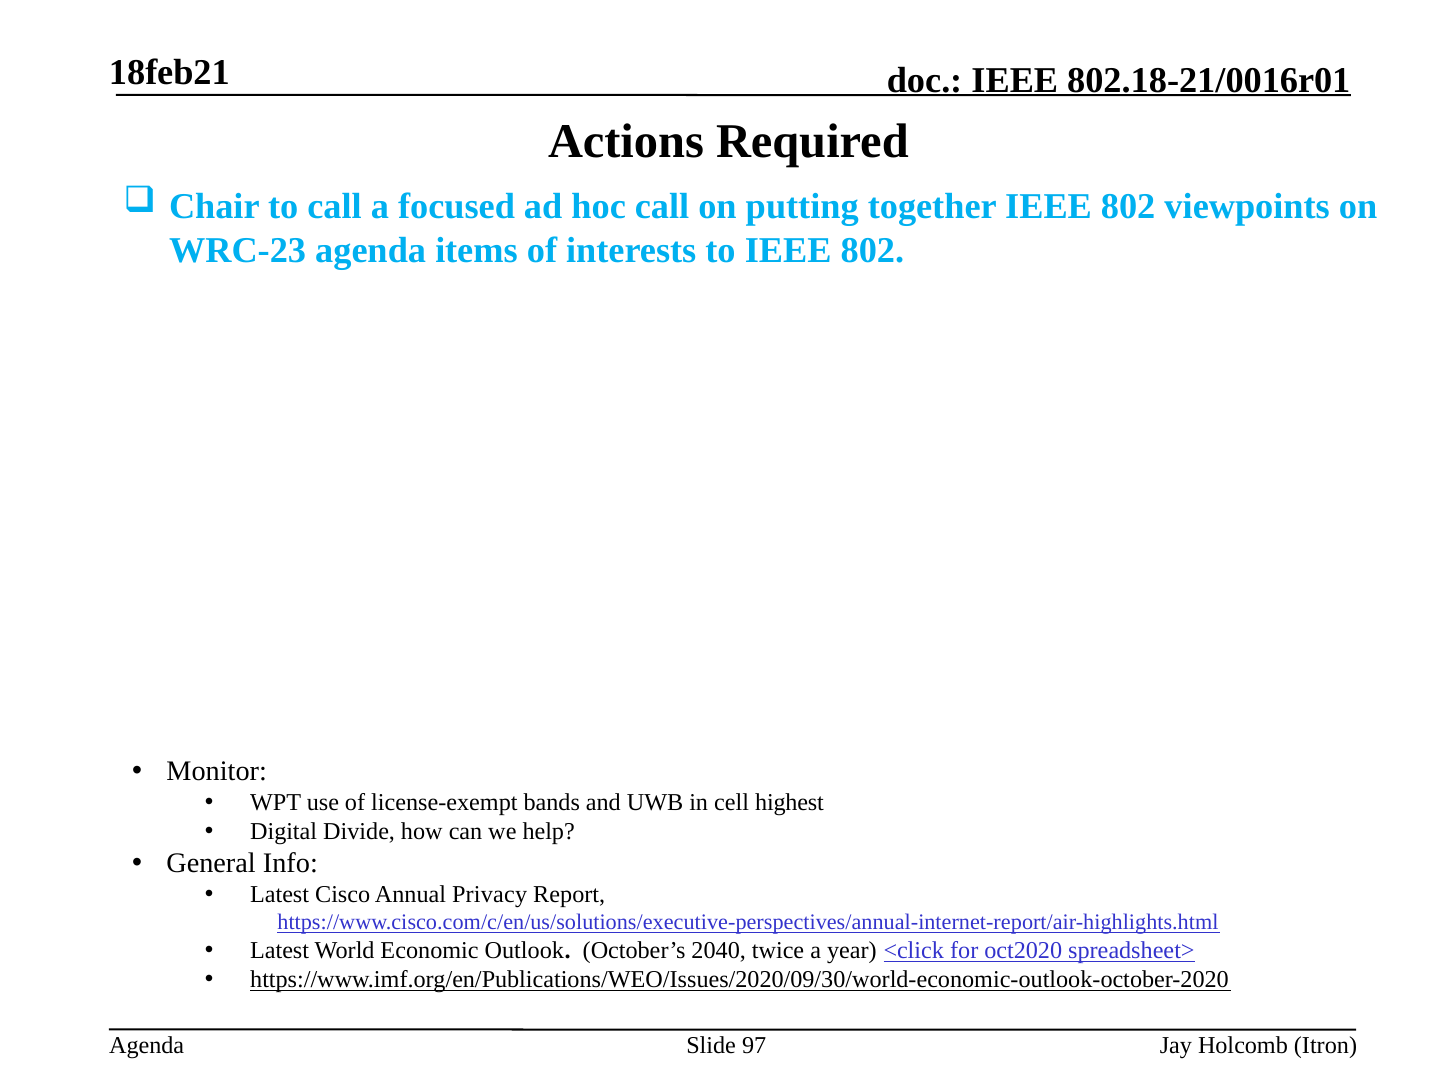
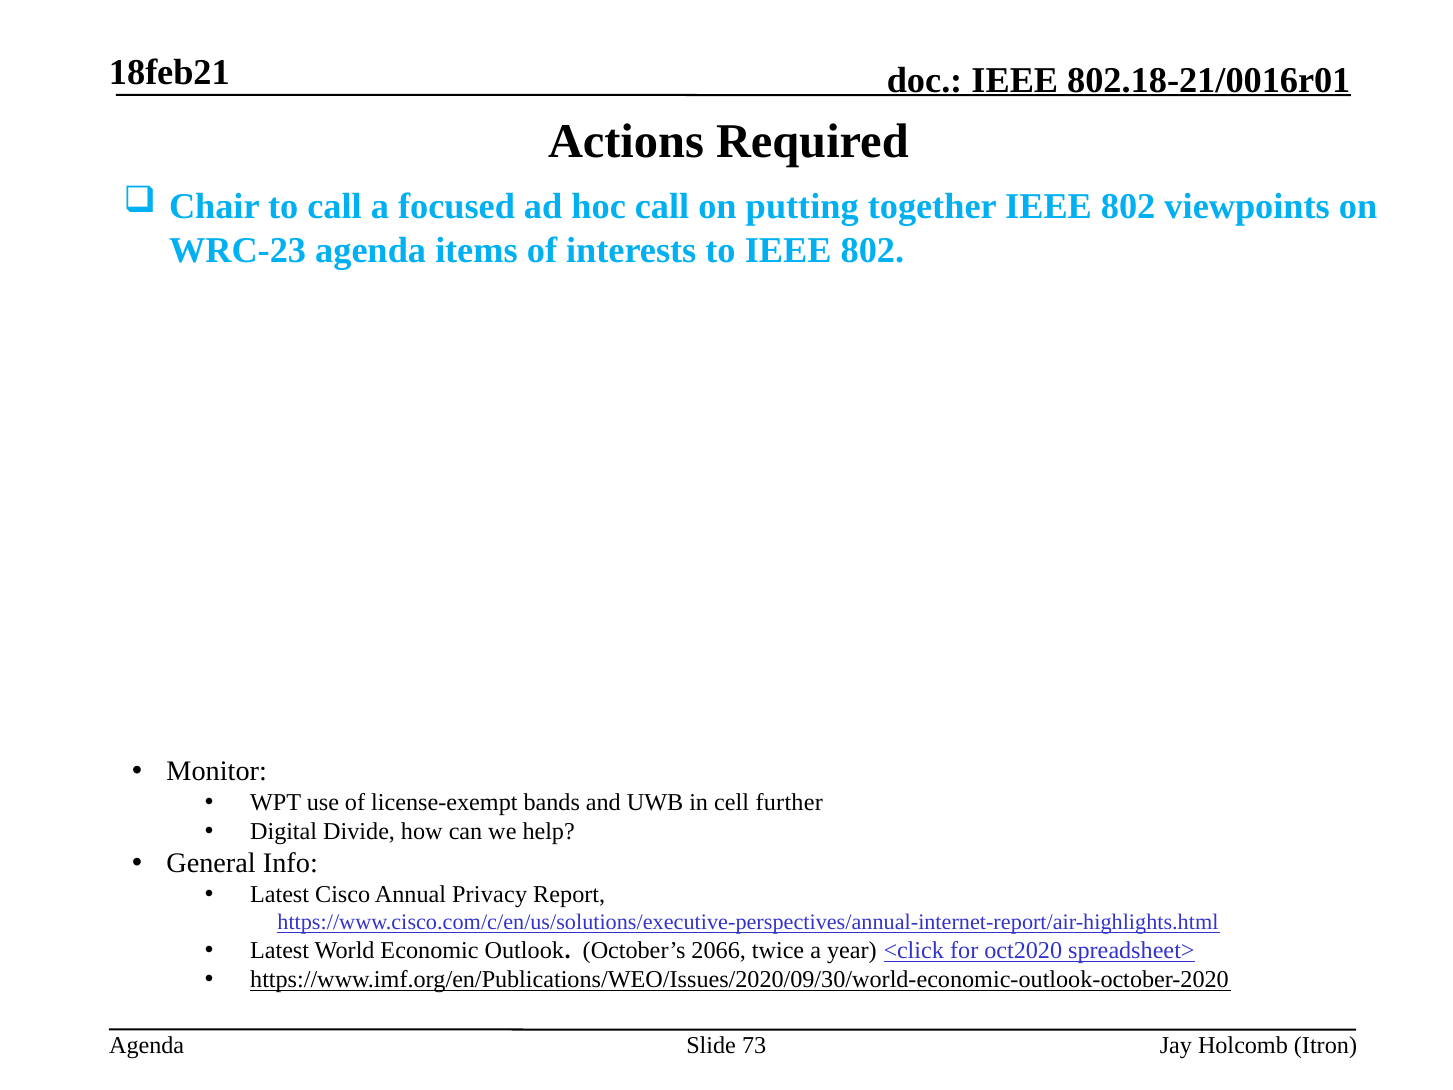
highest: highest -> further (789, 803)
2040: 2040 -> 2066 (719, 950)
97: 97 -> 73 (754, 1045)
